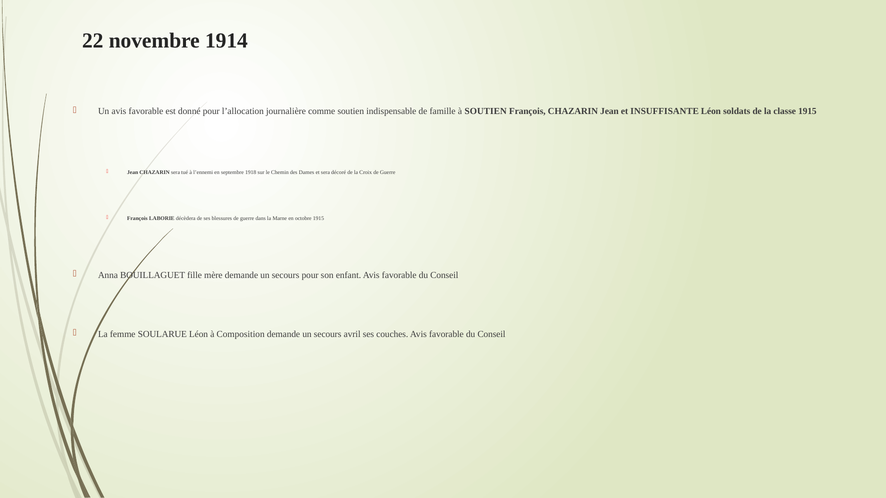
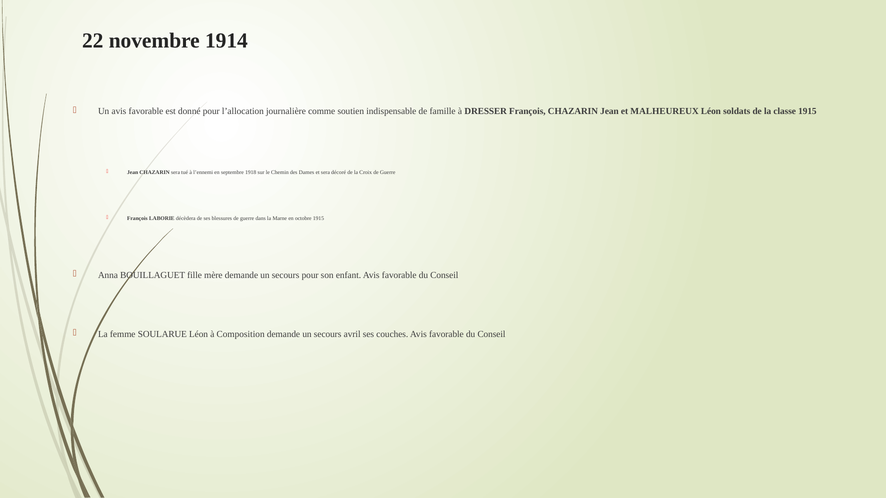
à SOUTIEN: SOUTIEN -> DRESSER (486, 111)
INSUFFISANTE: INSUFFISANTE -> MALHEUREUX (665, 111)
